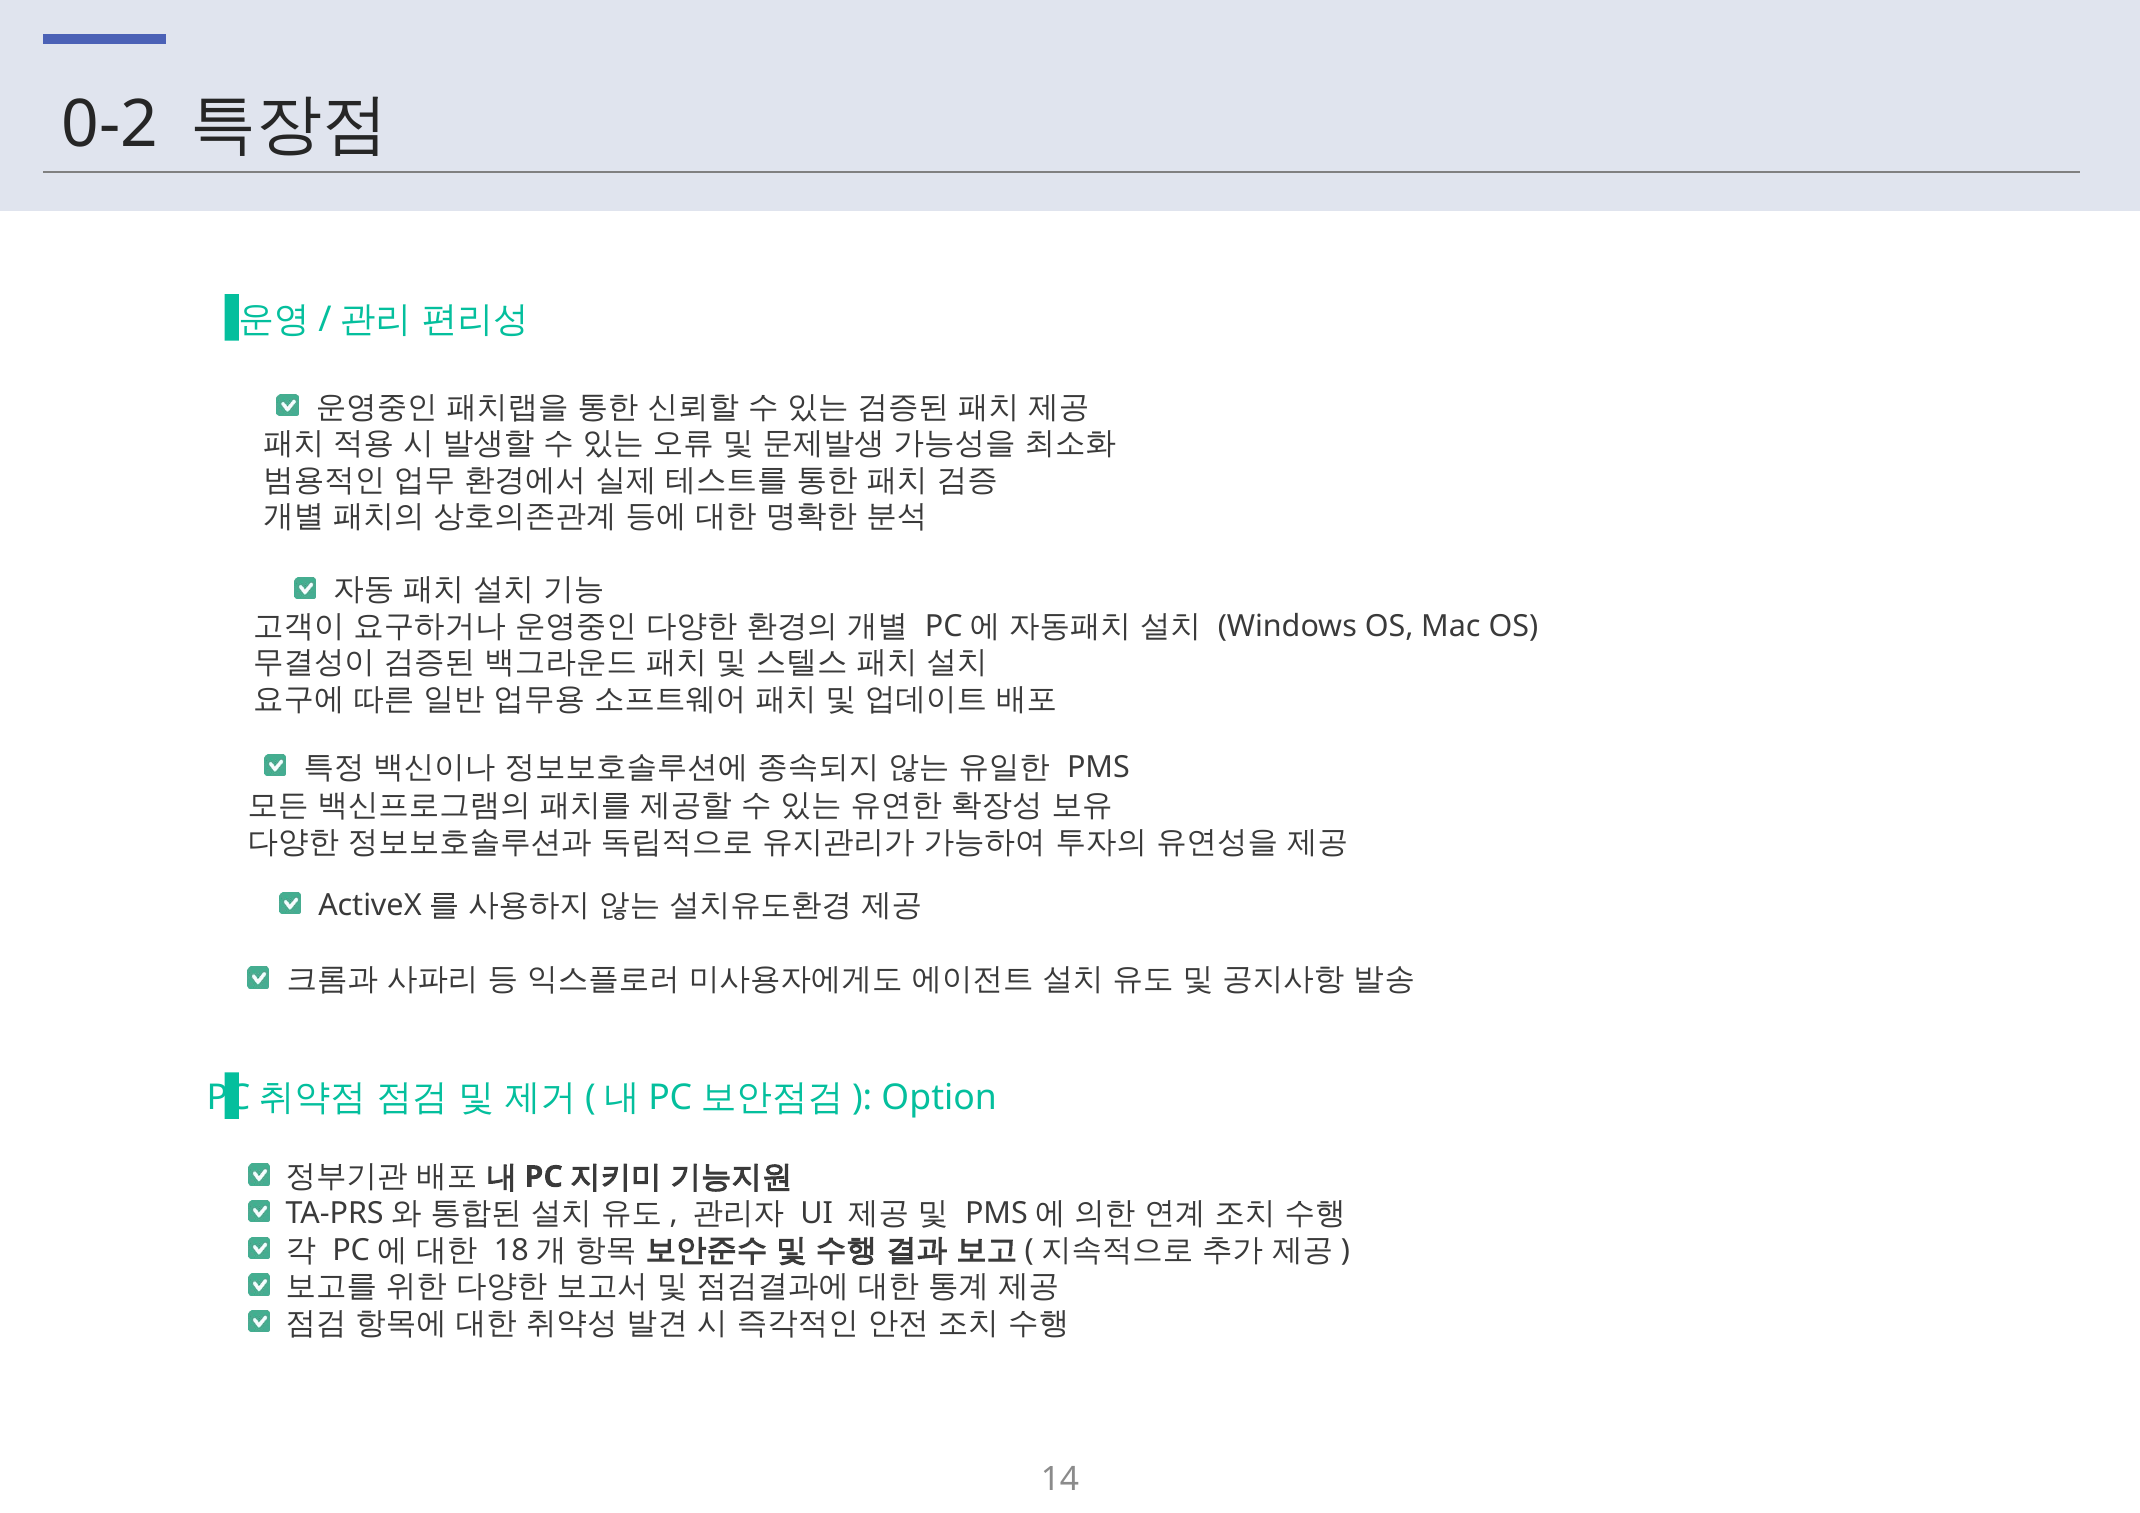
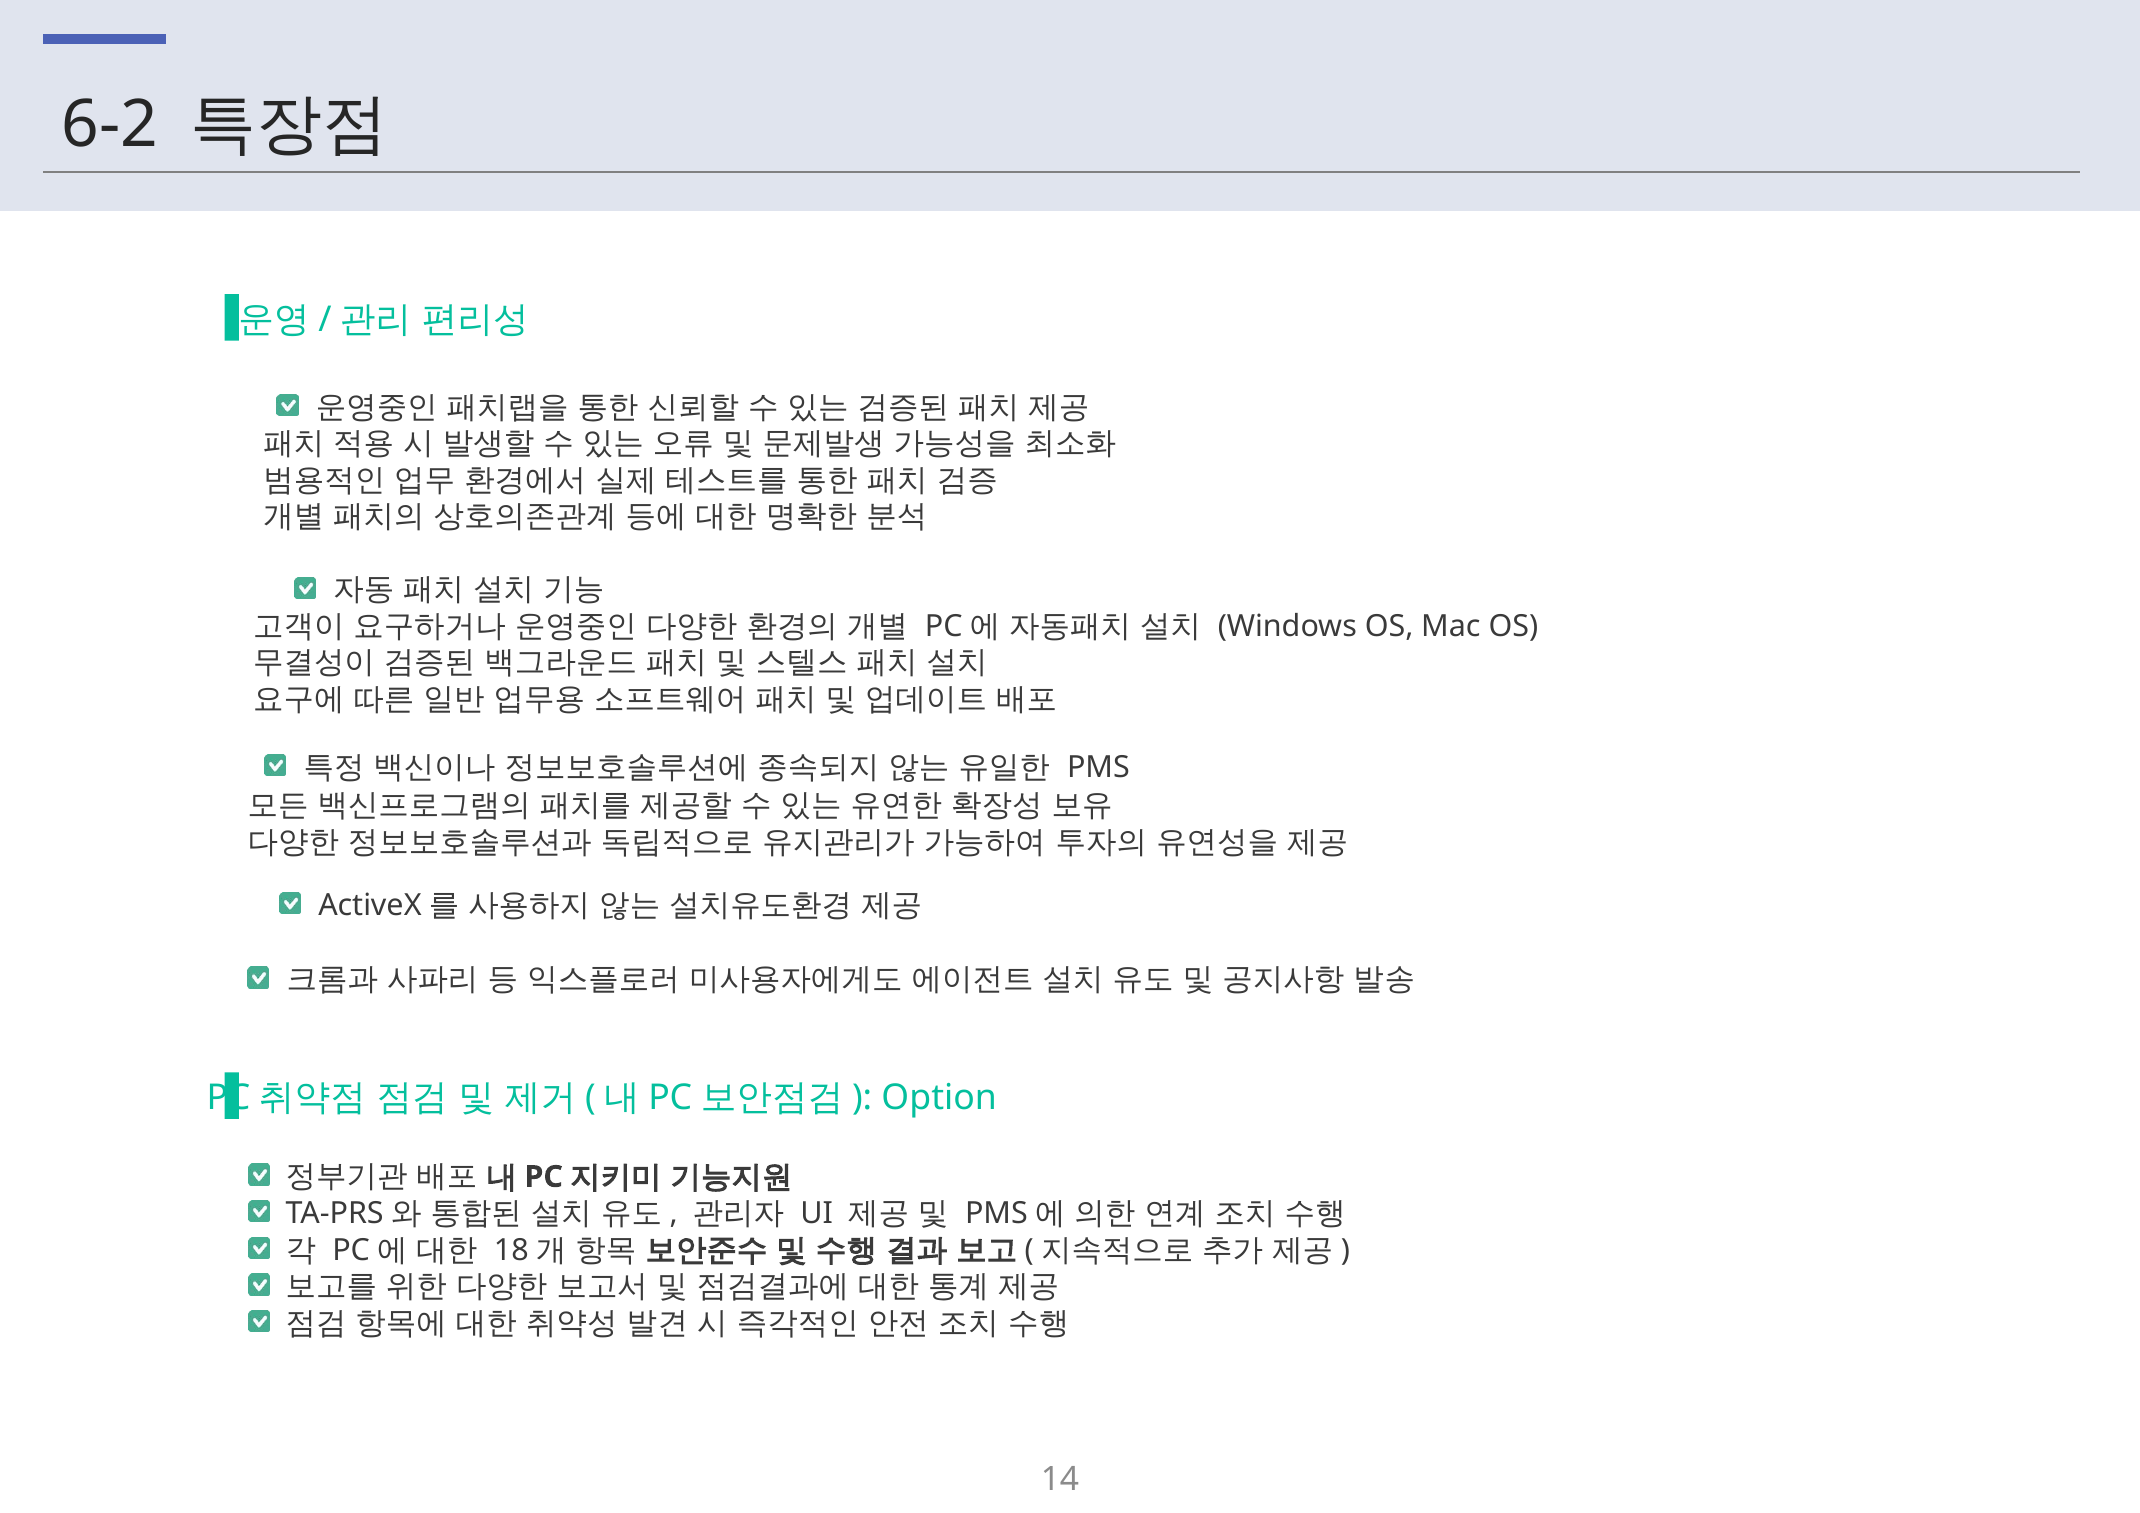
0-2: 0-2 -> 6-2 (110, 125)
